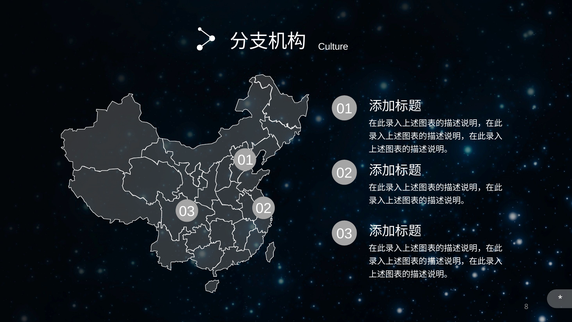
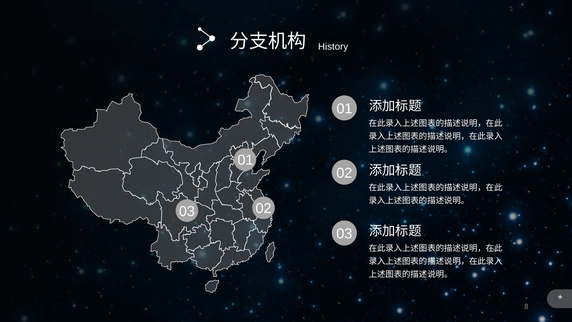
Culture: Culture -> History (333, 47)
